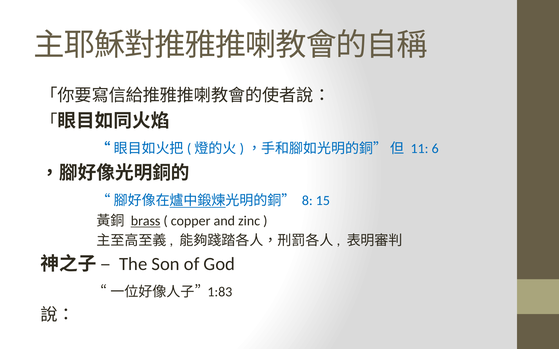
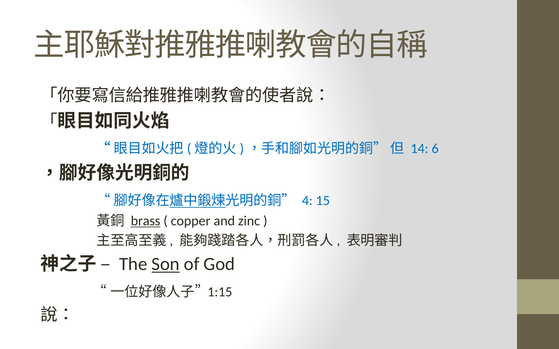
11: 11 -> 14 (420, 149)
8: 8 -> 4 (307, 201)
Son underline: none -> present (166, 264)
1:83: 1:83 -> 1:15 (220, 292)
